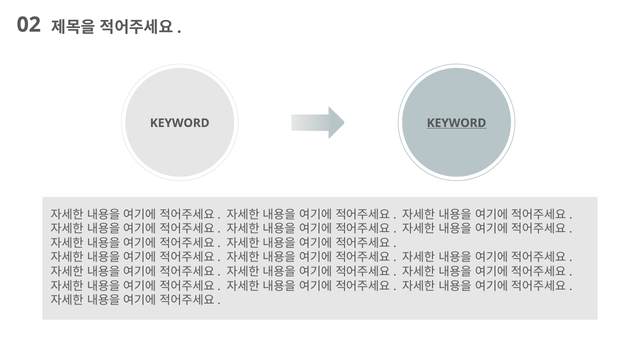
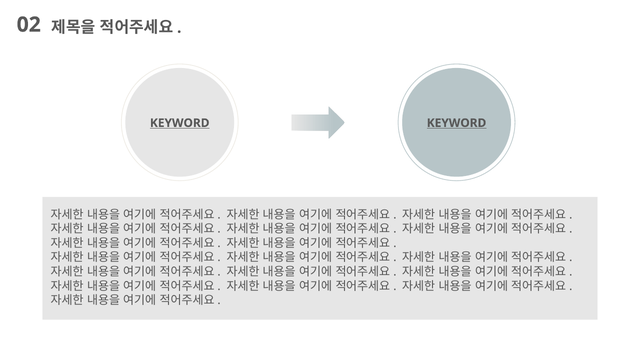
KEYWORD underline: none -> present (180, 123)
